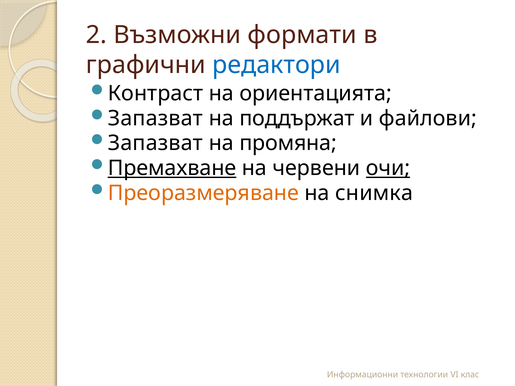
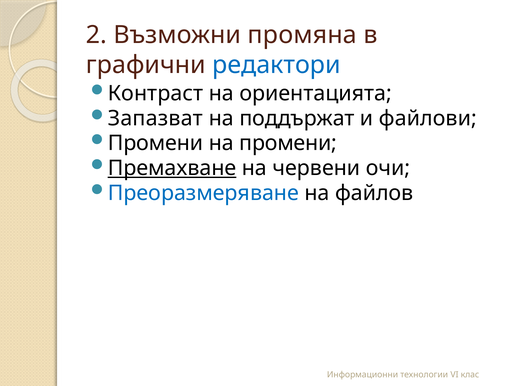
формати: формати -> промяна (302, 35)
Запазват: Запазват -> Промени (156, 143)
на промяна: промяна -> промени (288, 143)
очи underline: present -> none (388, 168)
Преоразмеряване colour: orange -> blue (203, 193)
снимка: снимка -> файлов (374, 193)
